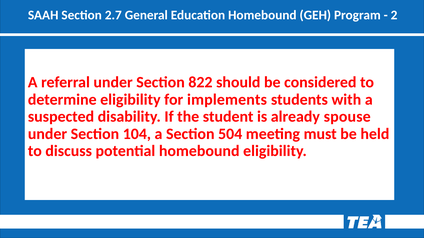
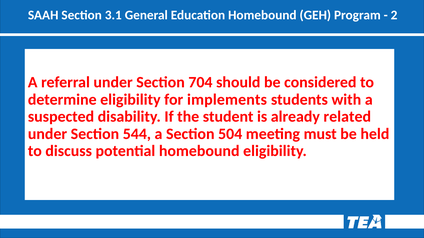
2.7: 2.7 -> 3.1 (113, 15)
822: 822 -> 704 (200, 83)
spouse: spouse -> related (347, 117)
104: 104 -> 544 (137, 134)
